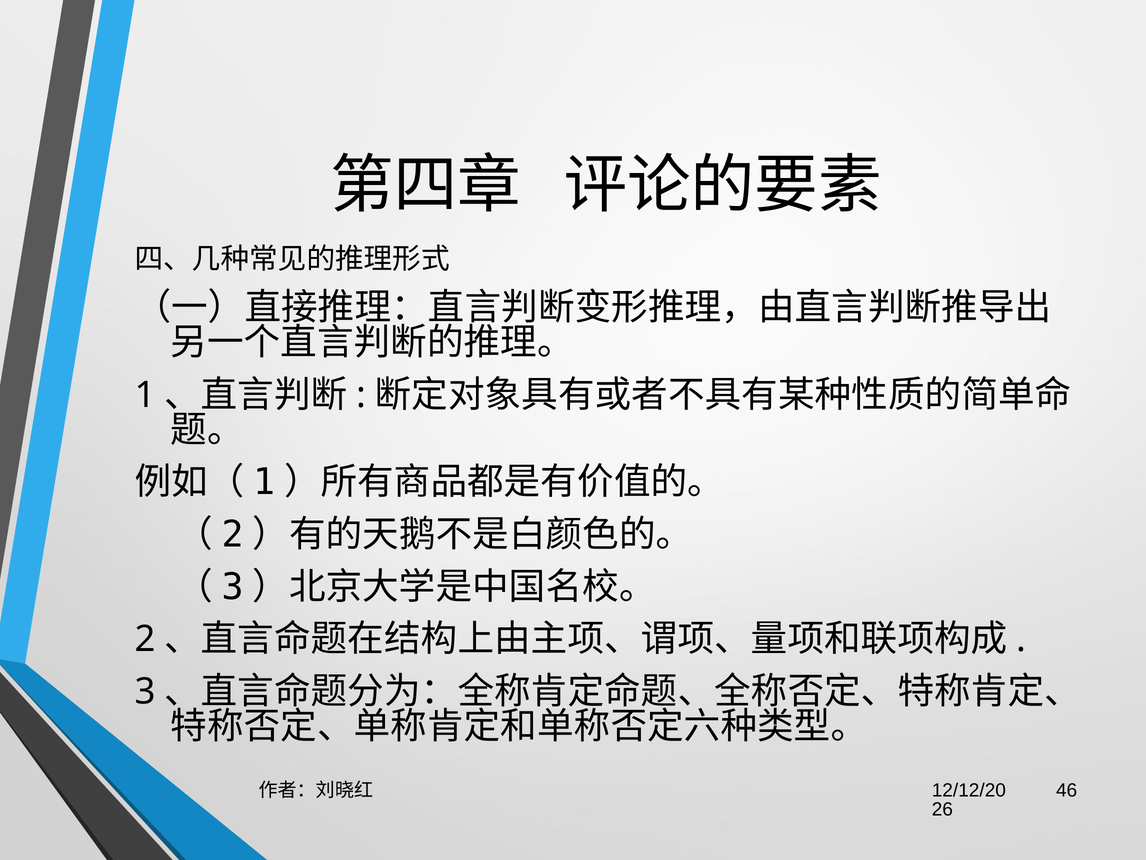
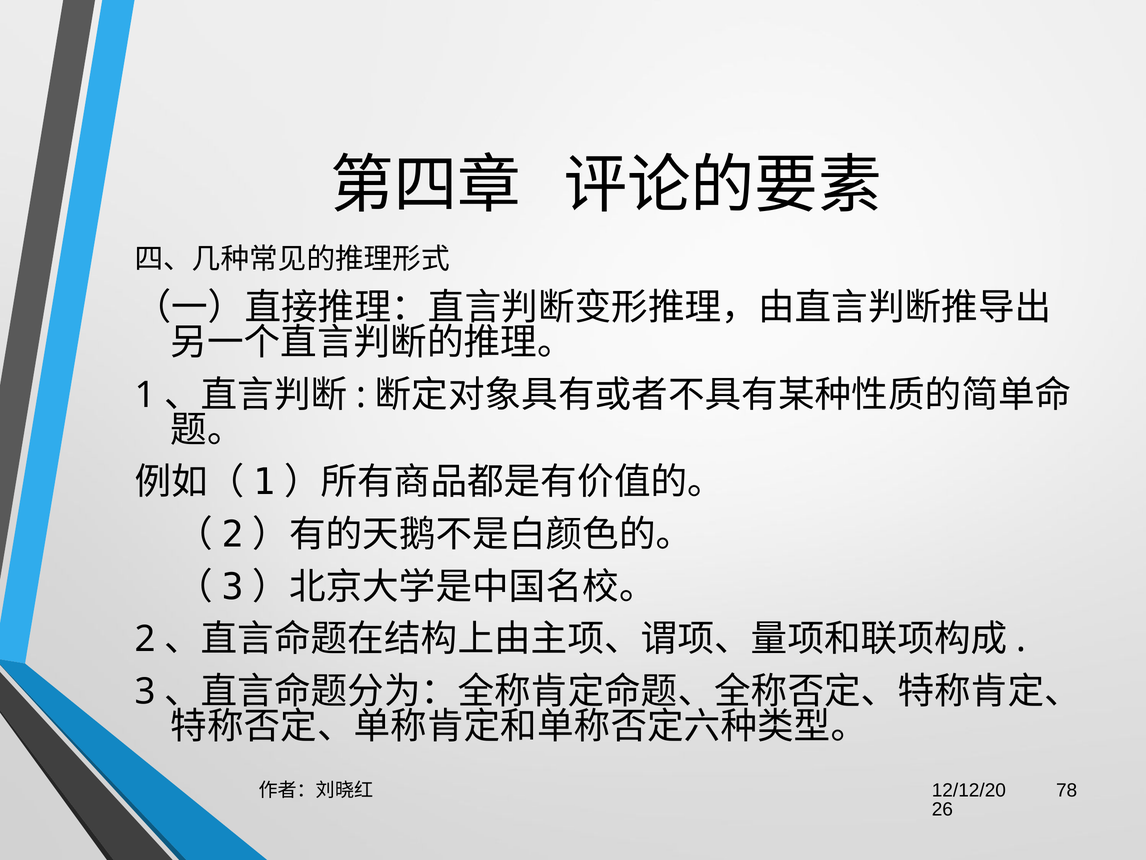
46: 46 -> 78 (1067, 790)
